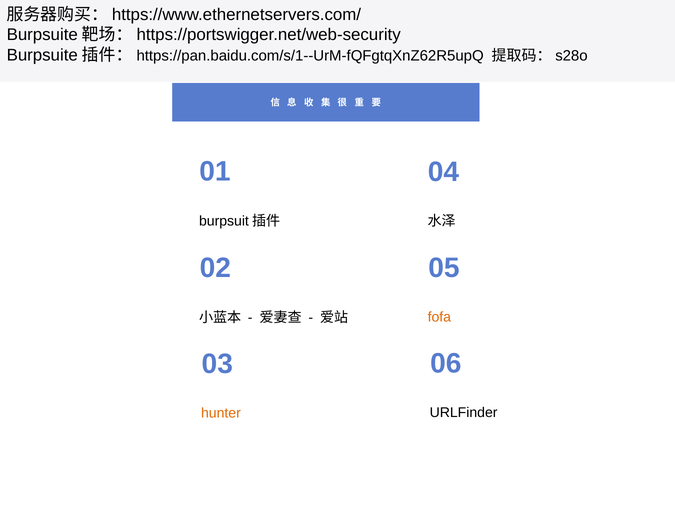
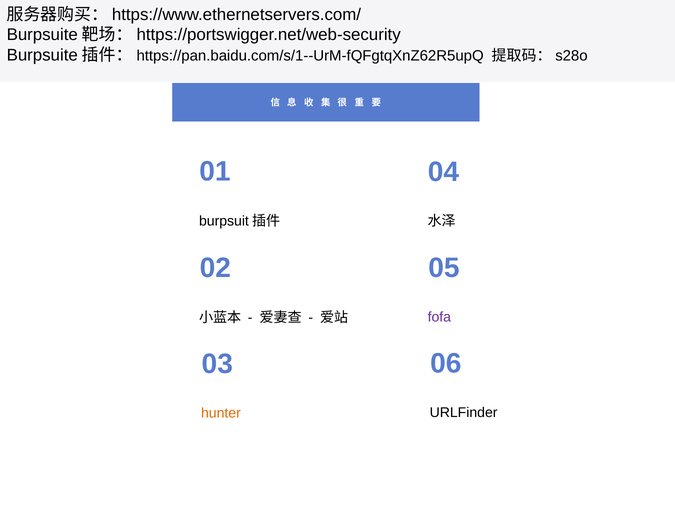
fofa colour: orange -> purple (439, 317)
